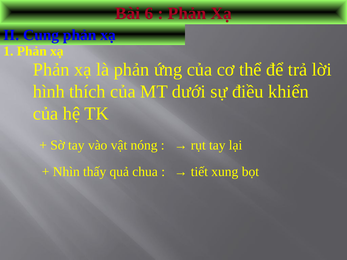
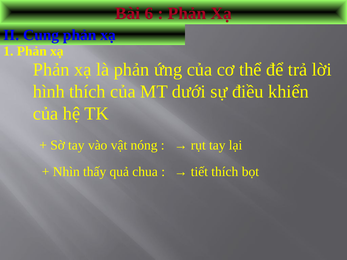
tiết xung: xung -> thích (225, 172)
